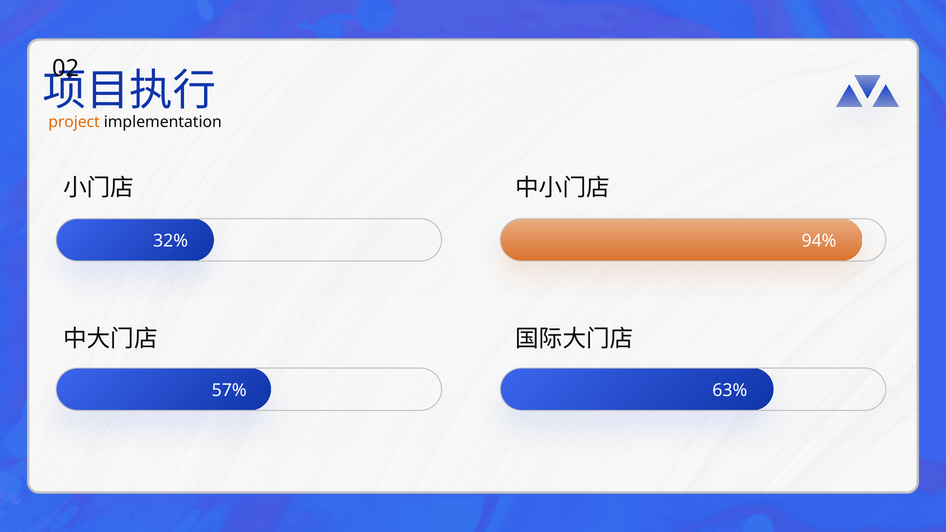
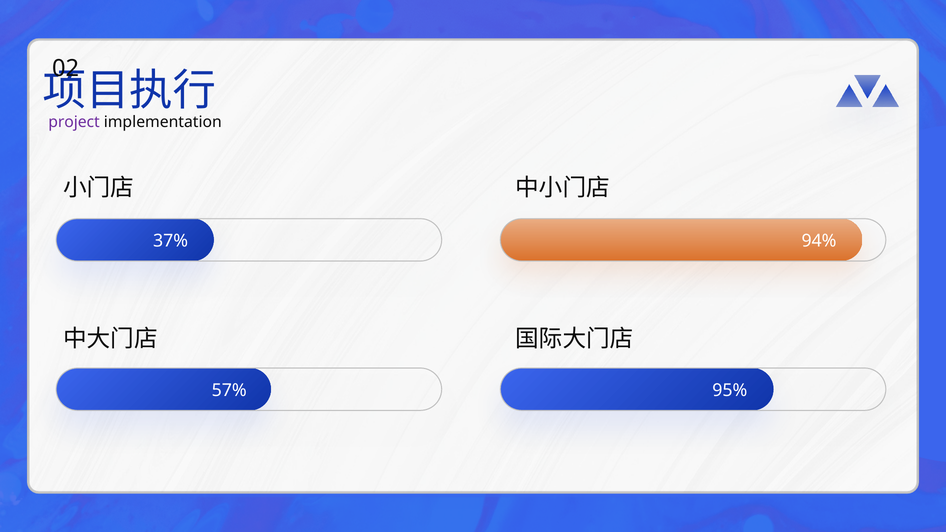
project colour: orange -> purple (74, 122)
32%: 32% -> 37% (171, 241)
63%: 63% -> 95% (730, 390)
